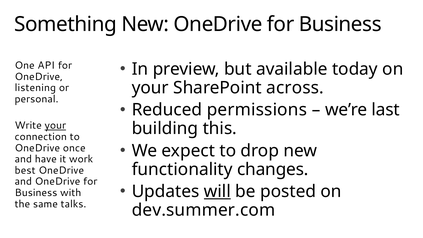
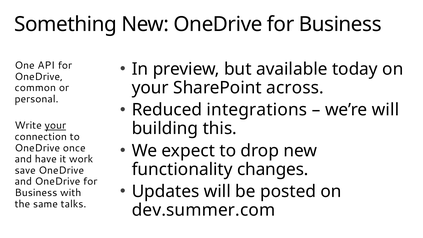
listening: listening -> common (35, 88)
permissions: permissions -> integrations (257, 110)
we’re last: last -> will (386, 110)
best: best -> save (25, 170)
will underline: present -> none (217, 191)
